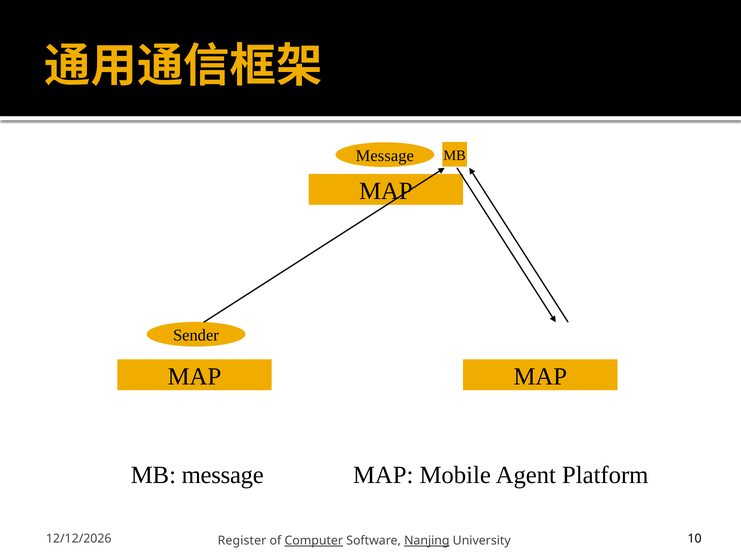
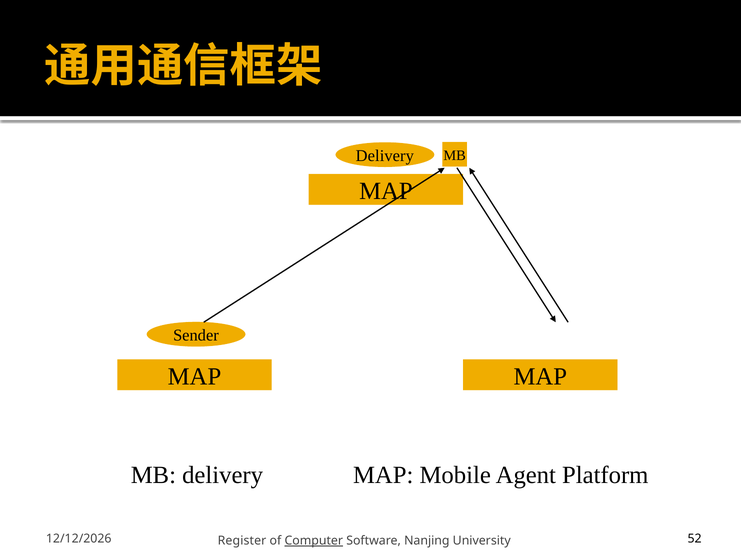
Message: Message -> Delivery (385, 156)
MB message: message -> delivery (223, 475)
Nanjing underline: present -> none (427, 541)
10: 10 -> 52 (695, 539)
